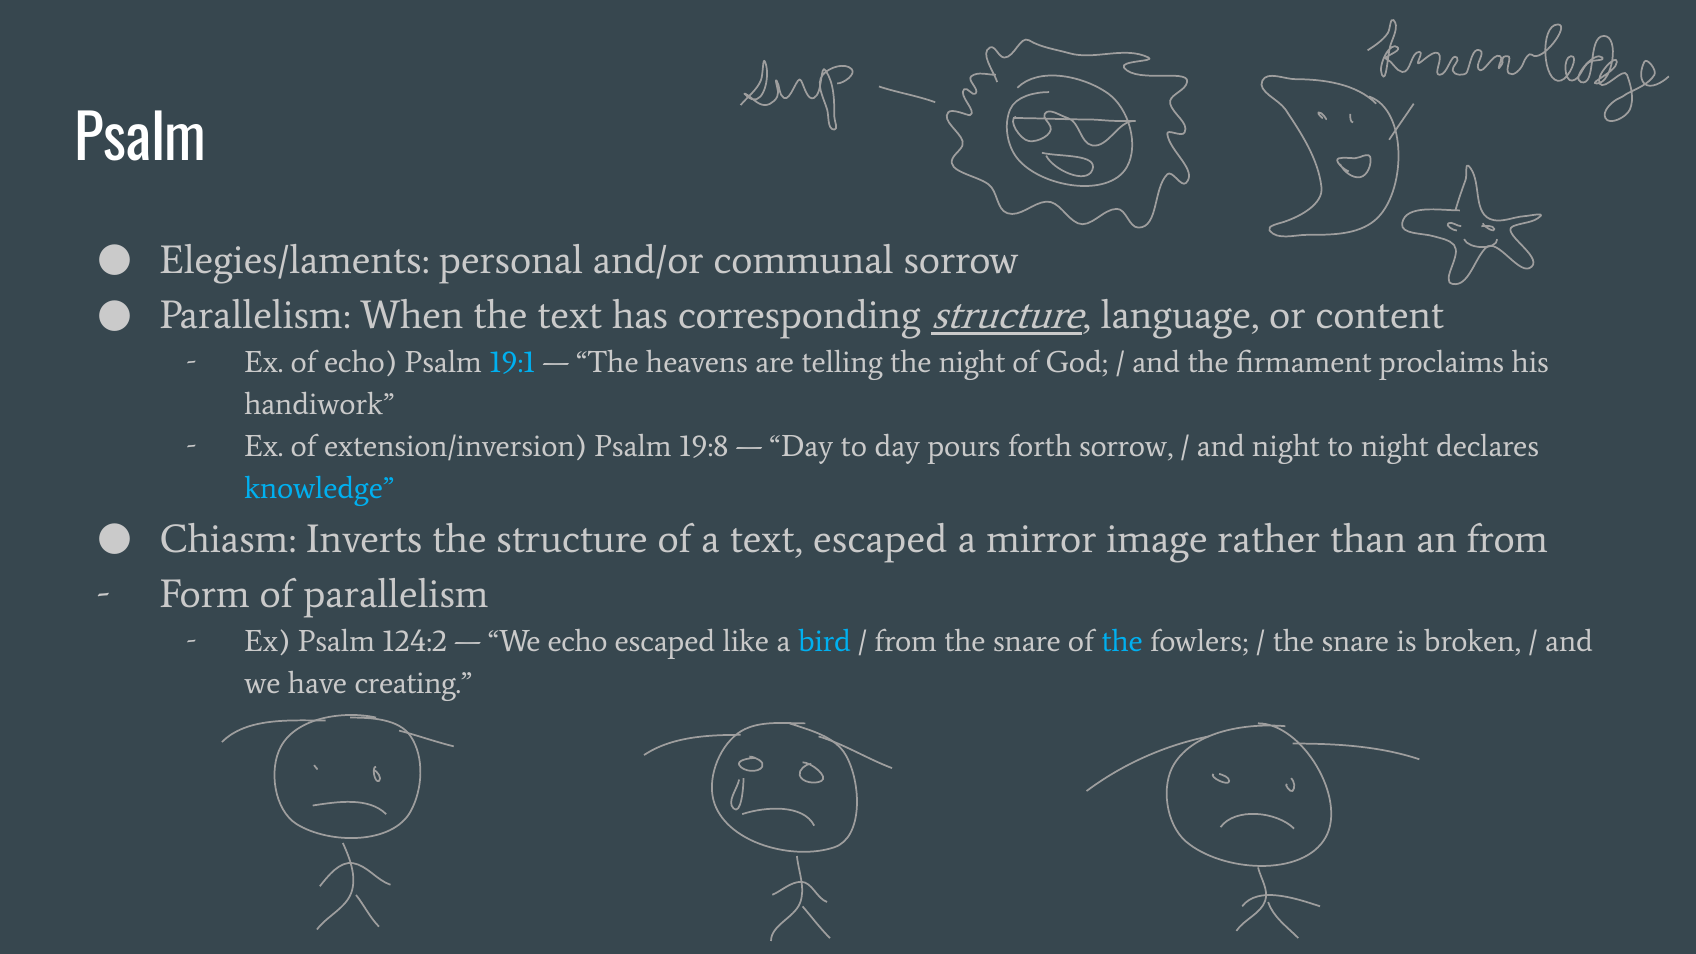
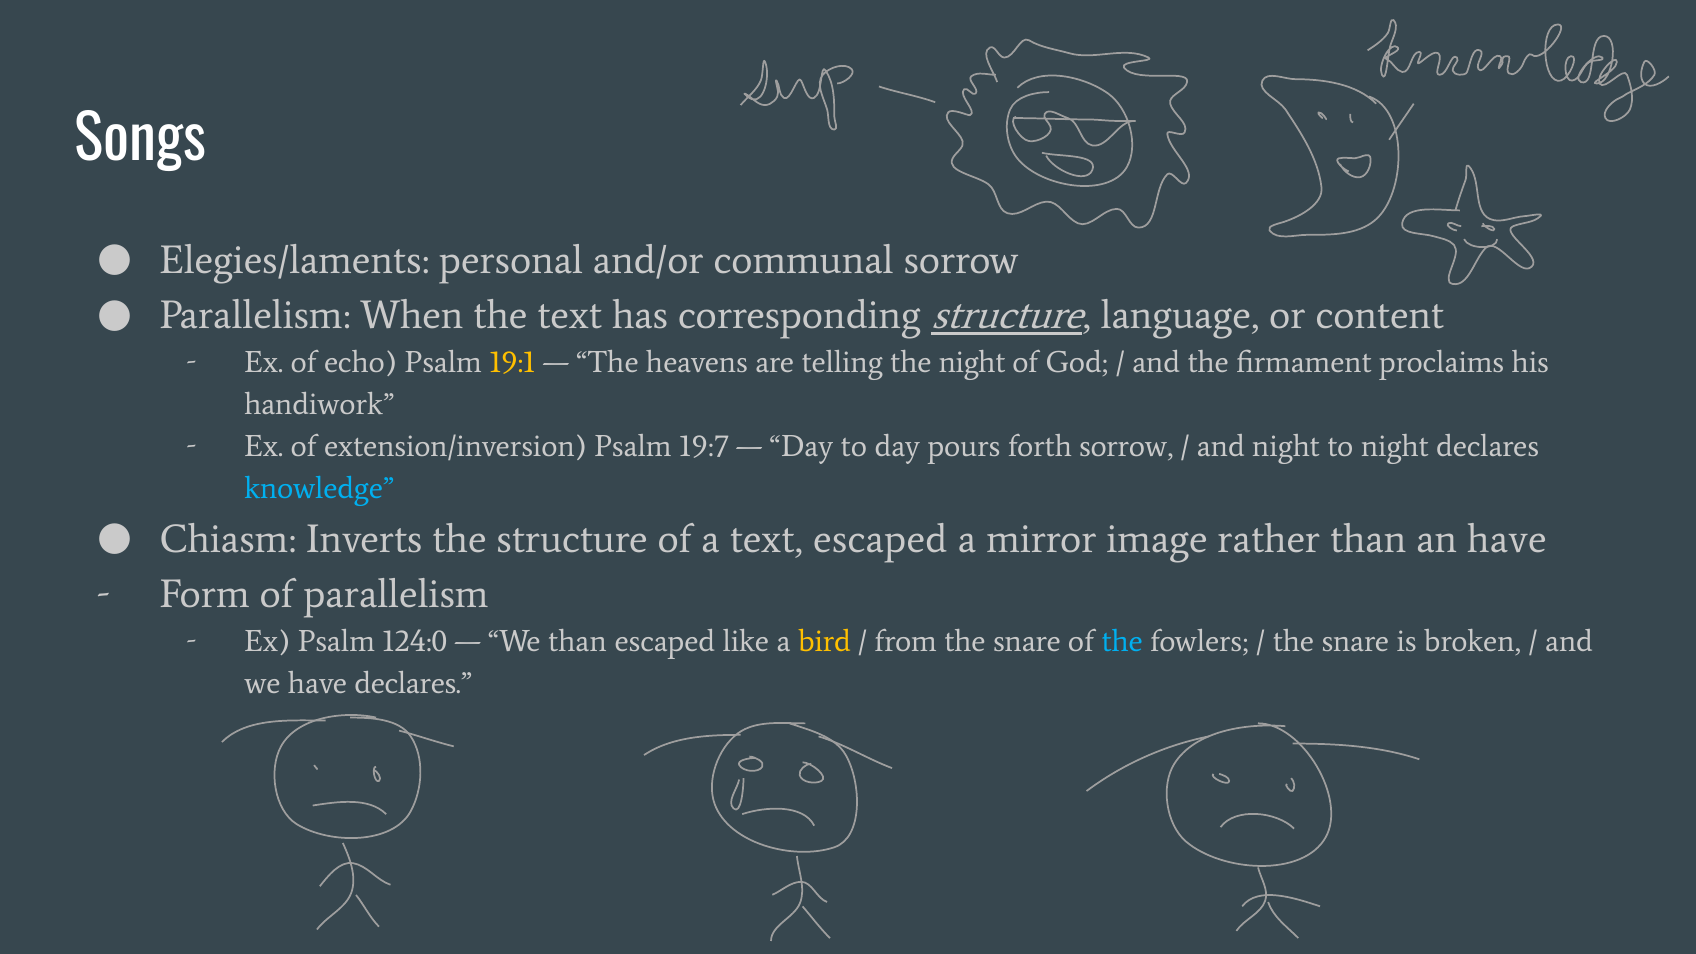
Psalm: Psalm -> Songs (140, 141)
19:1 colour: light blue -> yellow (512, 362)
19:8: 19:8 -> 19:7 (704, 447)
an from: from -> have (1507, 539)
124:2: 124:2 -> 124:0 (415, 641)
We echo: echo -> than (577, 641)
bird colour: light blue -> yellow (825, 641)
have creating: creating -> declares (413, 683)
